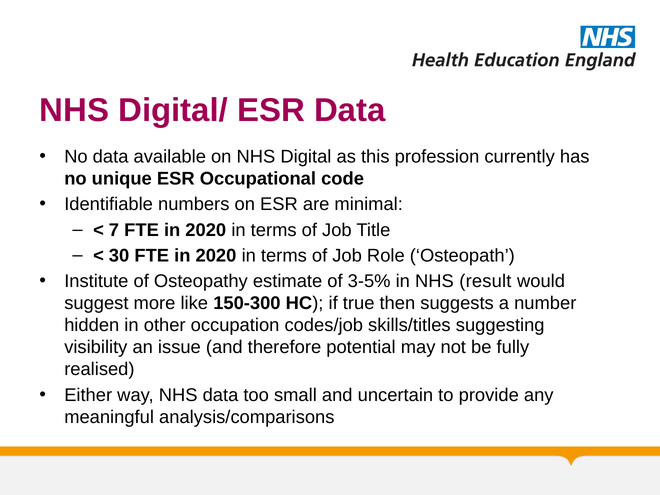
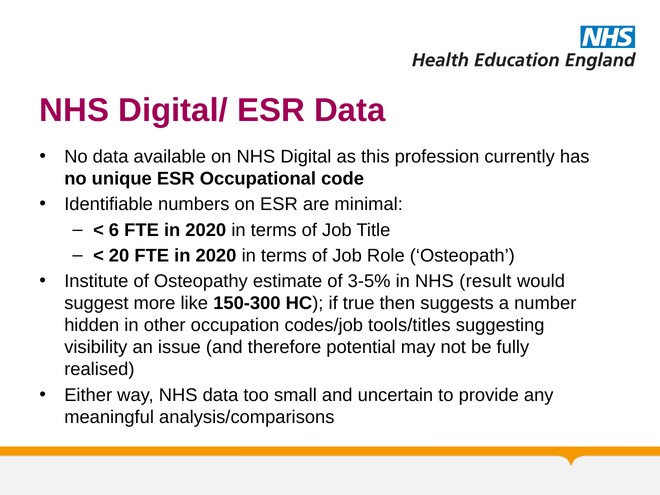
7: 7 -> 6 (114, 230)
30: 30 -> 20 (119, 256)
skills/titles: skills/titles -> tools/titles (409, 325)
